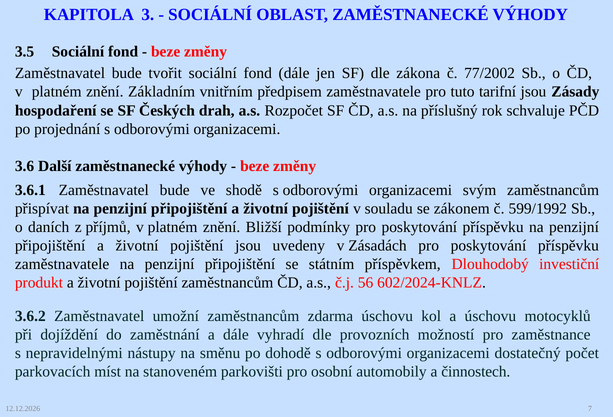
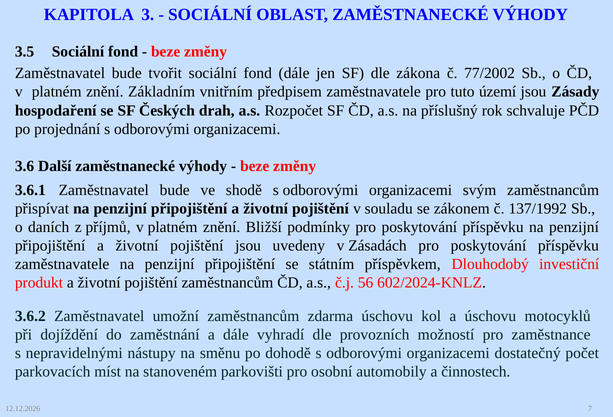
tarifní: tarifní -> území (498, 92)
599/1992: 599/1992 -> 137/1992 (538, 209)
